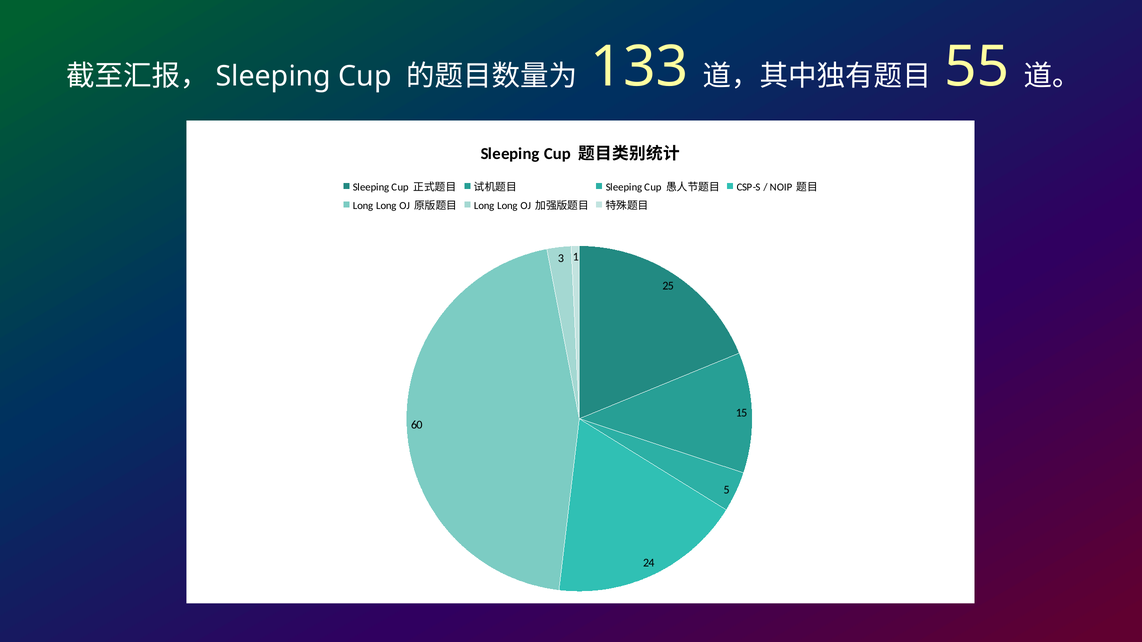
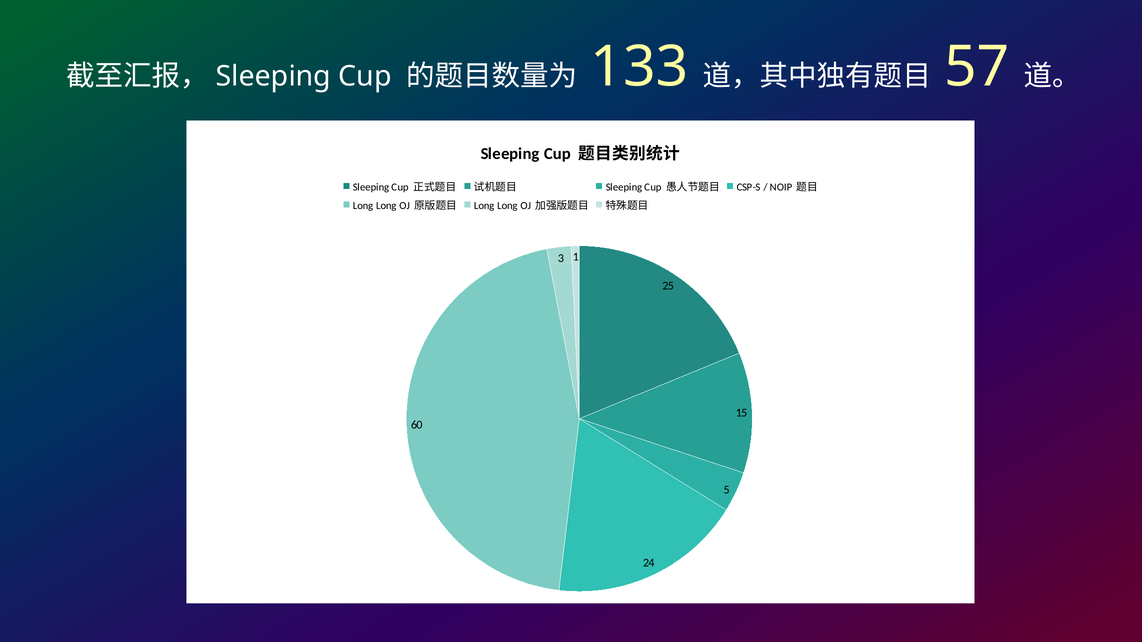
55: 55 -> 57 (977, 67)
